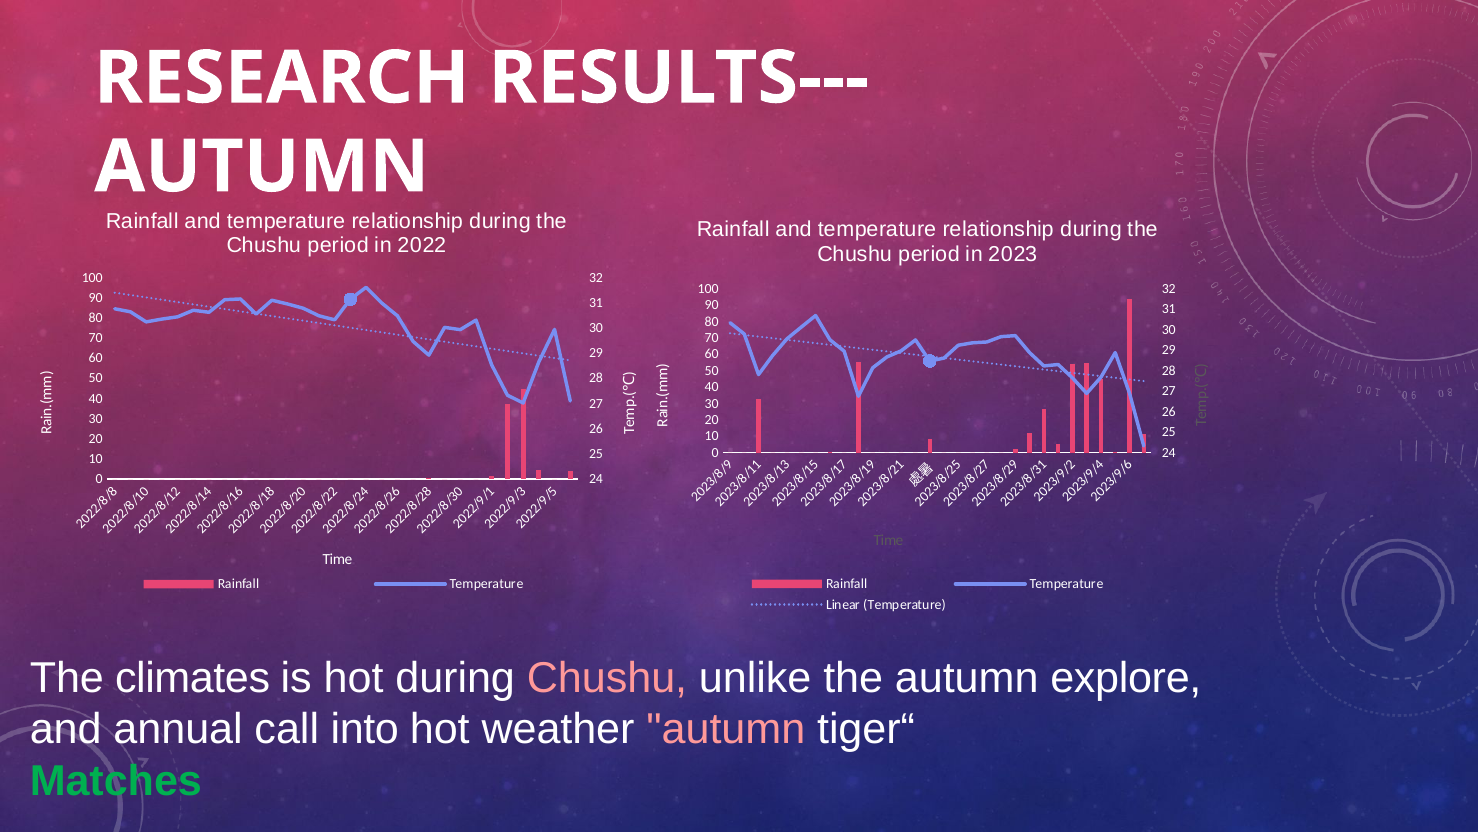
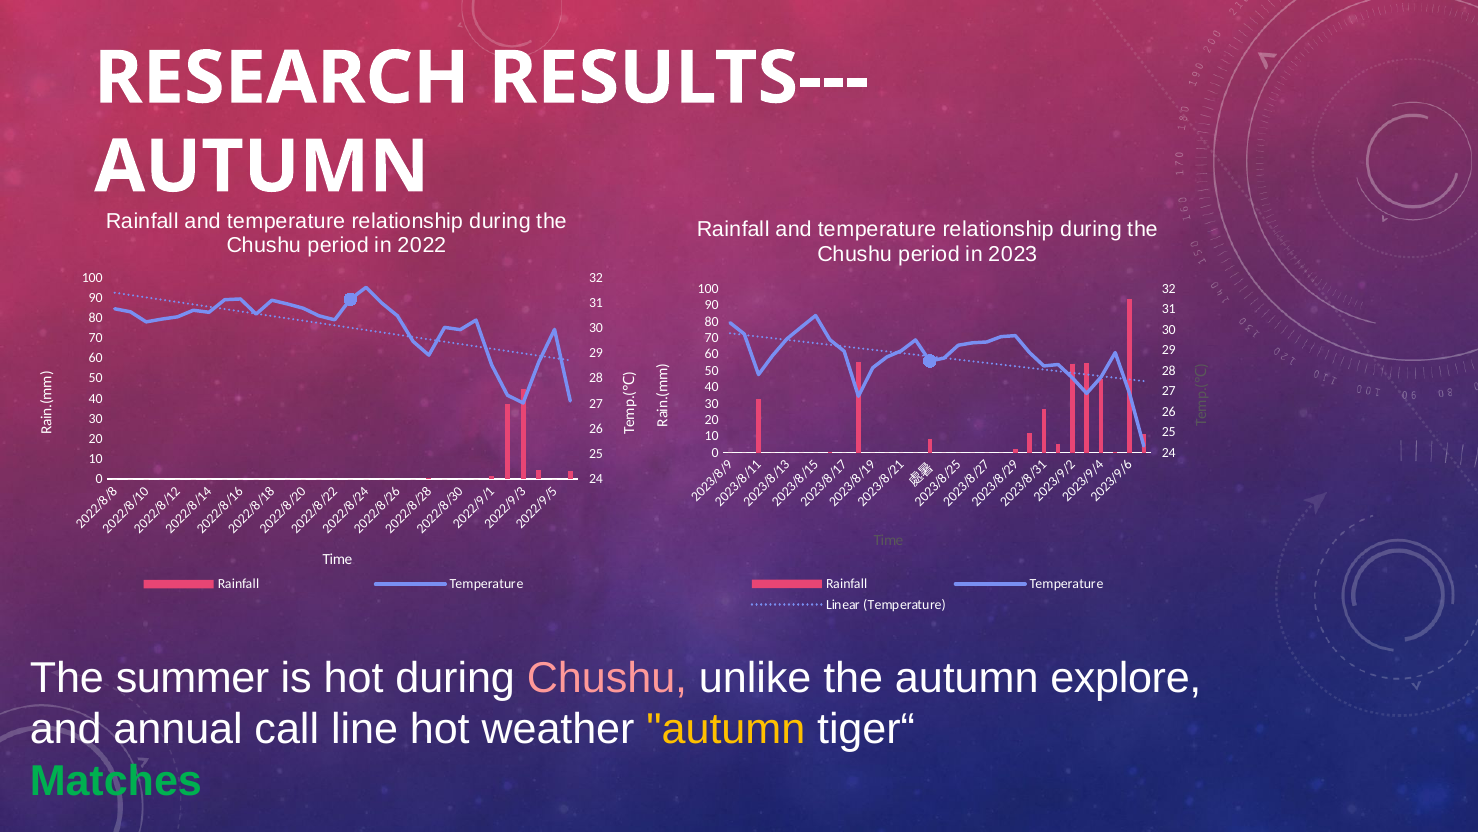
climates: climates -> summer (193, 677)
into: into -> line (365, 729)
autumn colour: pink -> yellow (726, 729)
